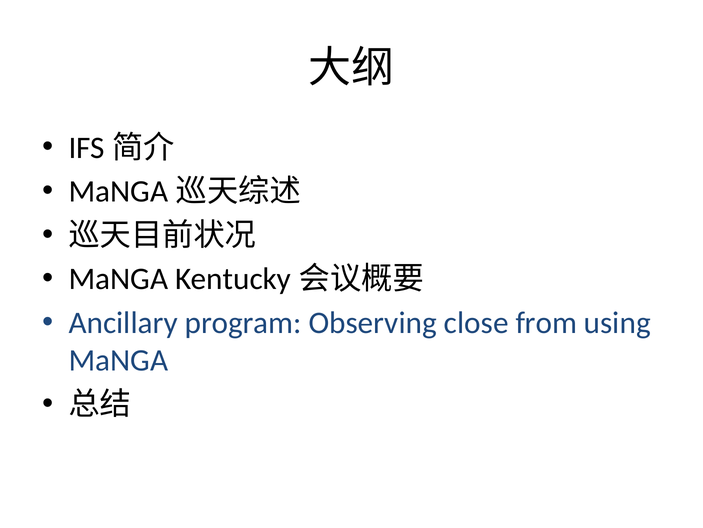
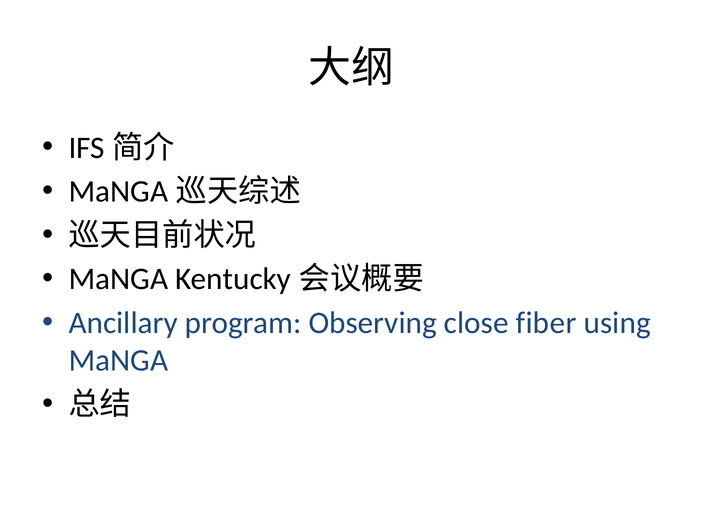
from: from -> fiber (546, 323)
